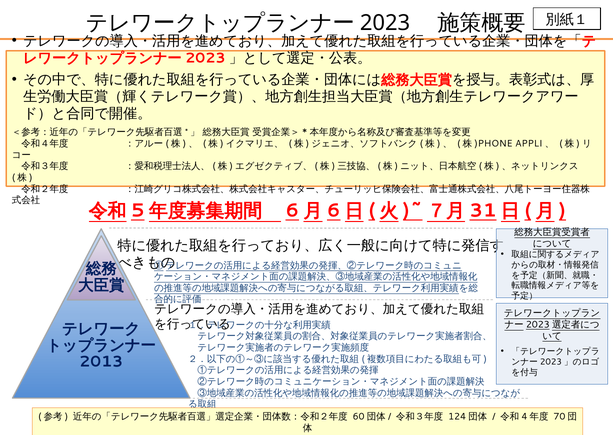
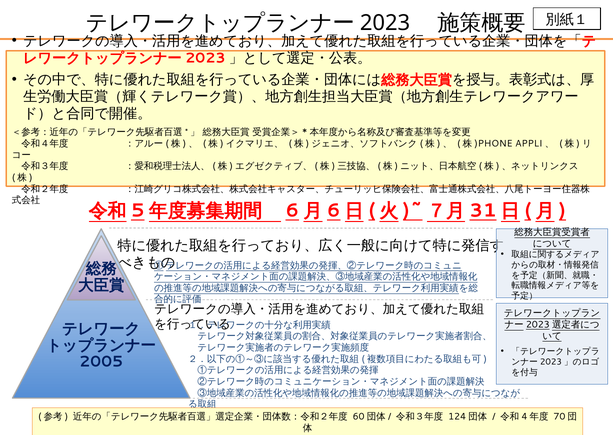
2013: 2013 -> 2005 (101, 362)
